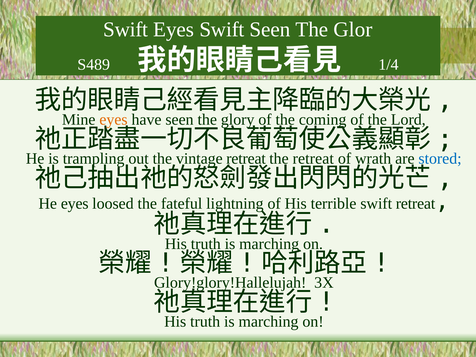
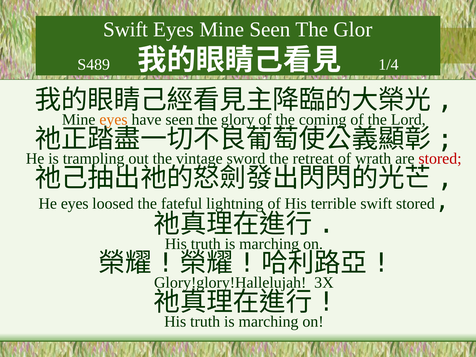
Eyes Swift: Swift -> Mine (222, 30)
vintage retreat: retreat -> sword (246, 159)
stored colour: blue -> red (440, 159)
swift retreat: retreat -> stored (415, 204)
